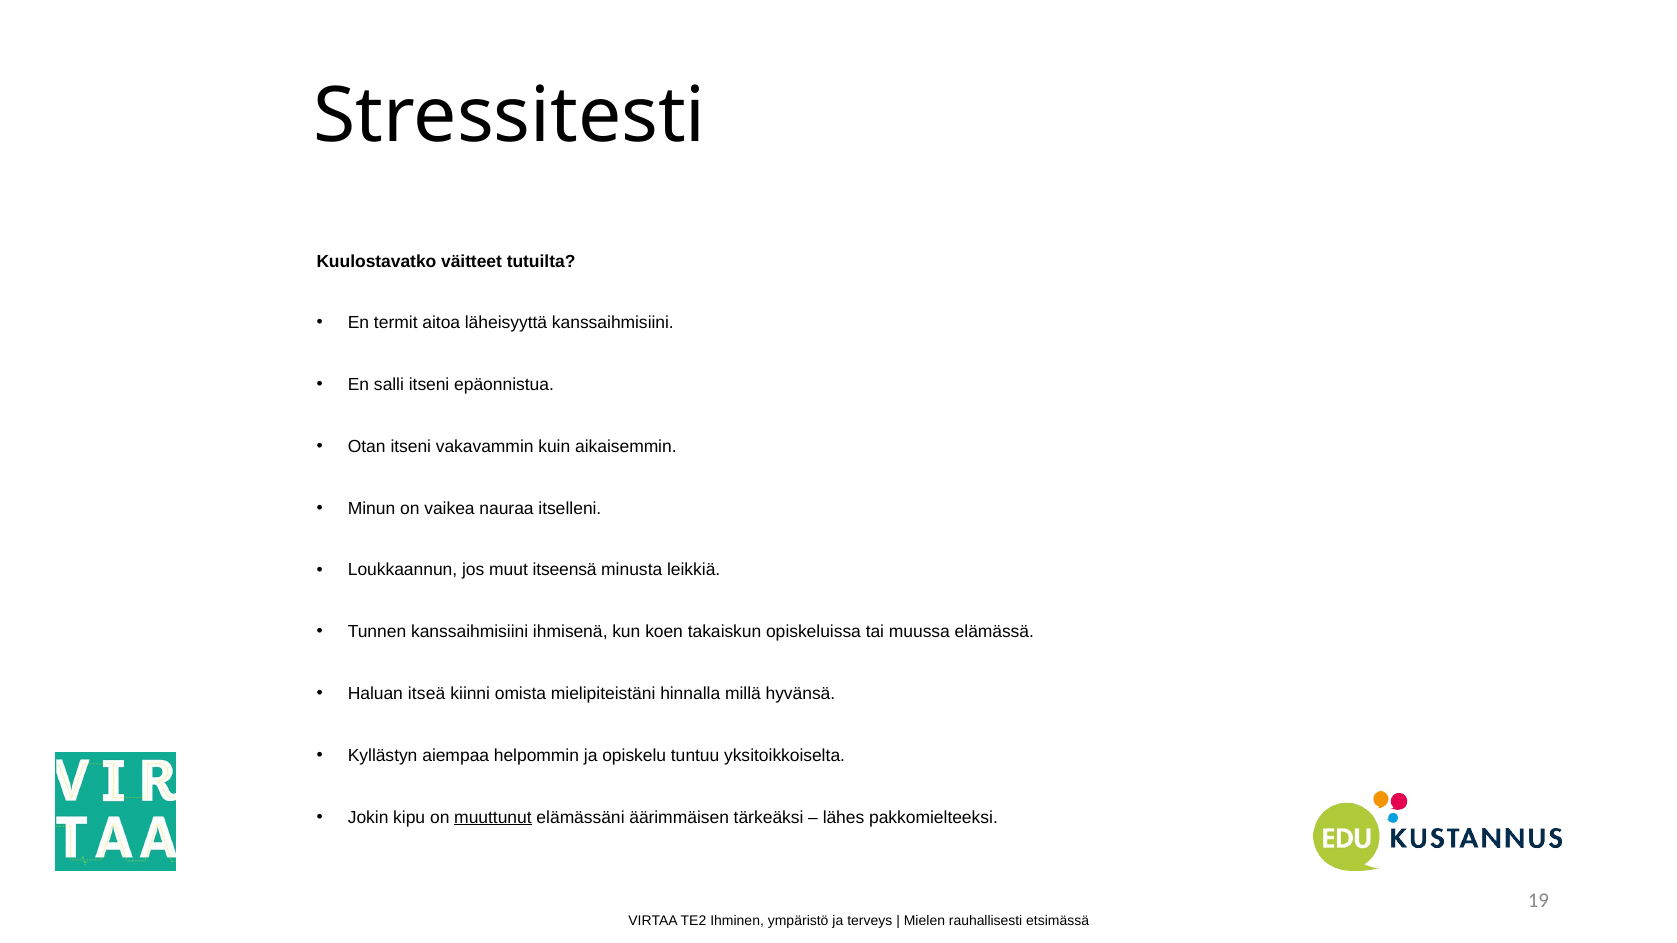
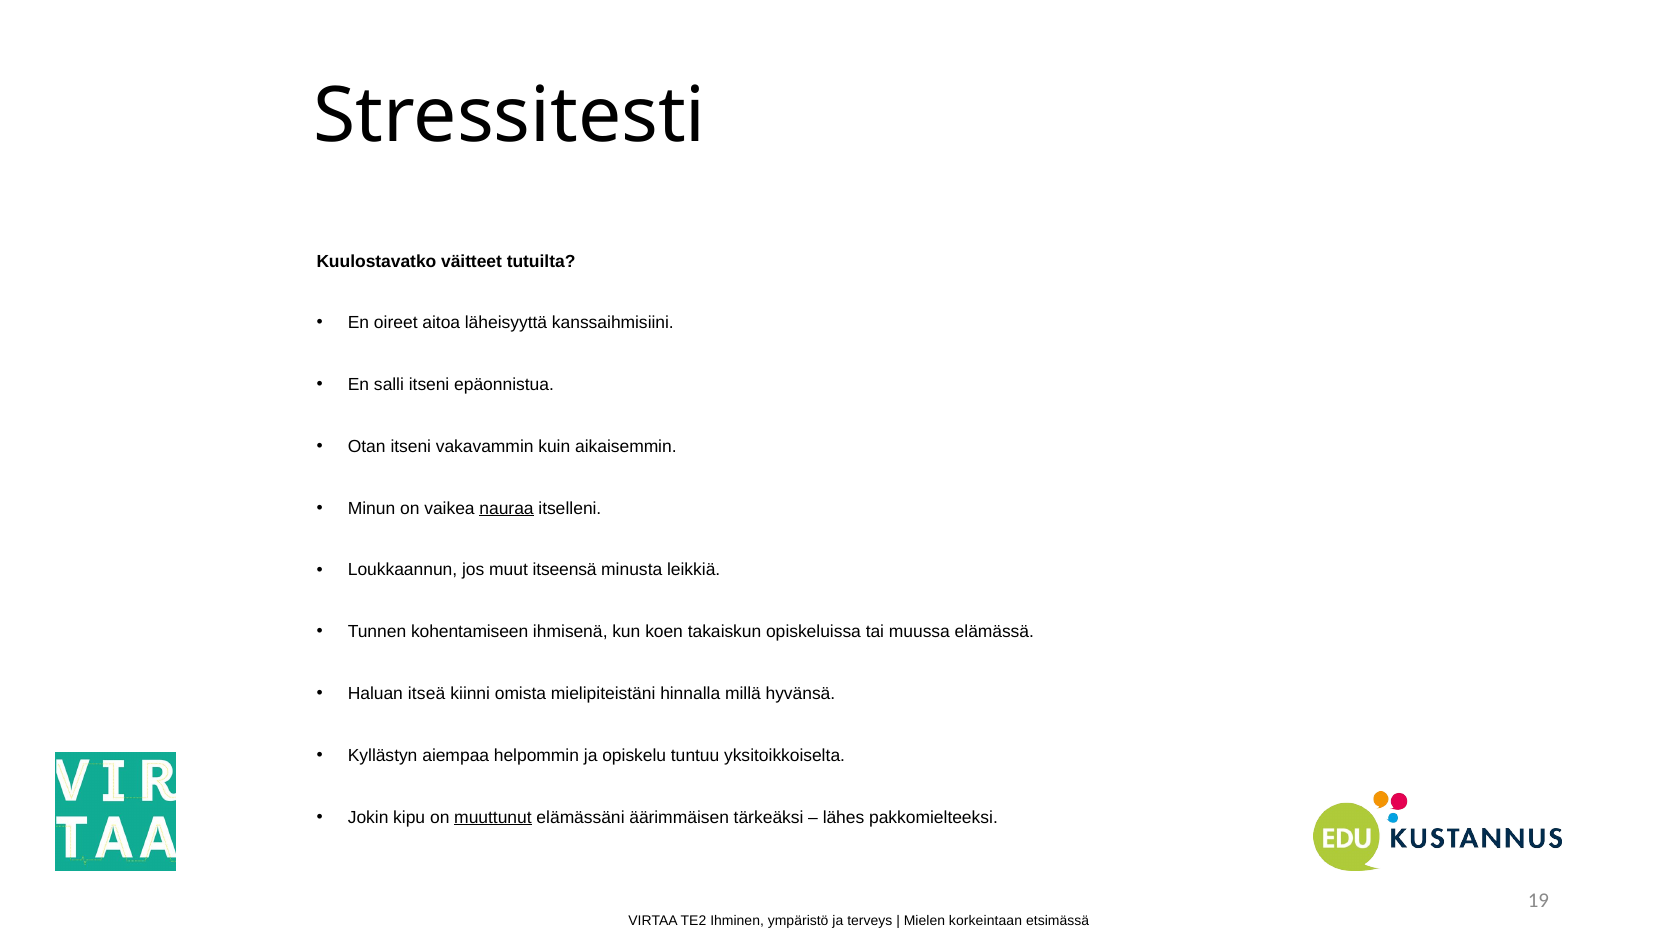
termit: termit -> oireet (396, 323)
nauraa underline: none -> present (507, 509)
Tunnen kanssaihmisiini: kanssaihmisiini -> kohentamiseen (470, 632)
rauhallisesti: rauhallisesti -> korkeintaan (986, 921)
